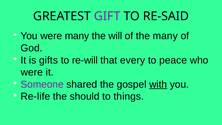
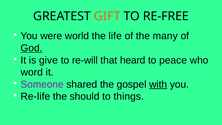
GIFT colour: purple -> orange (107, 16)
RE-SAID: RE-SAID -> RE-FREE (166, 16)
were many: many -> world (77, 36)
will: will -> life (115, 36)
God underline: none -> present (32, 48)
gifts: gifts -> give (48, 60)
every: every -> heard (133, 60)
were: were -> word (32, 72)
